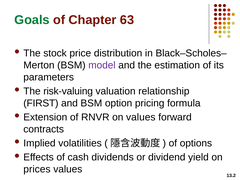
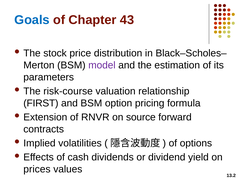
Goals colour: green -> blue (32, 20)
63: 63 -> 43 (127, 20)
risk-valuing: risk-valuing -> risk-course (68, 91)
on values: values -> source (141, 117)
